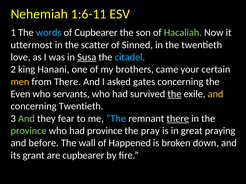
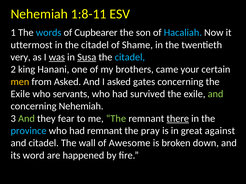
1:6-11: 1:6-11 -> 1:8-11 (89, 14)
Hacaliah colour: light green -> light blue (183, 33)
in the scatter: scatter -> citadel (95, 45)
Sinned: Sinned -> Shame (137, 45)
love: love -> very (21, 57)
was underline: none -> present (57, 57)
from There: There -> Asked (67, 82)
Even: Even -> Exile (20, 94)
the underline: present -> none (174, 94)
and colour: yellow -> light green (216, 94)
concerning Twentieth: Twentieth -> Nehemiah (81, 106)
The colour: light blue -> light green (116, 119)
province colour: light green -> light blue (29, 131)
had province: province -> remnant (105, 131)
praying: praying -> against (220, 131)
and before: before -> citadel (44, 143)
Happened: Happened -> Awesome (130, 143)
grant: grant -> word (34, 156)
are cupbearer: cupbearer -> happened (83, 156)
